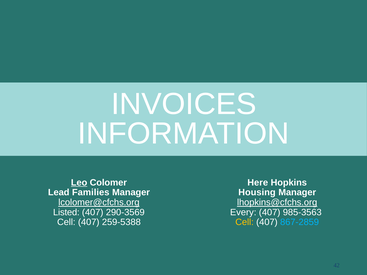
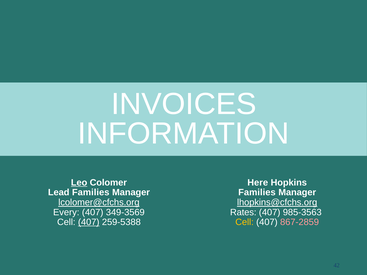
Housing: Housing -> Families (257, 193)
Listed: Listed -> Every (66, 212)
290-3569: 290-3569 -> 349-3569 (125, 212)
Every: Every -> Rates (243, 212)
407 underline: none -> present (89, 222)
867-2859 colour: light blue -> pink (300, 222)
